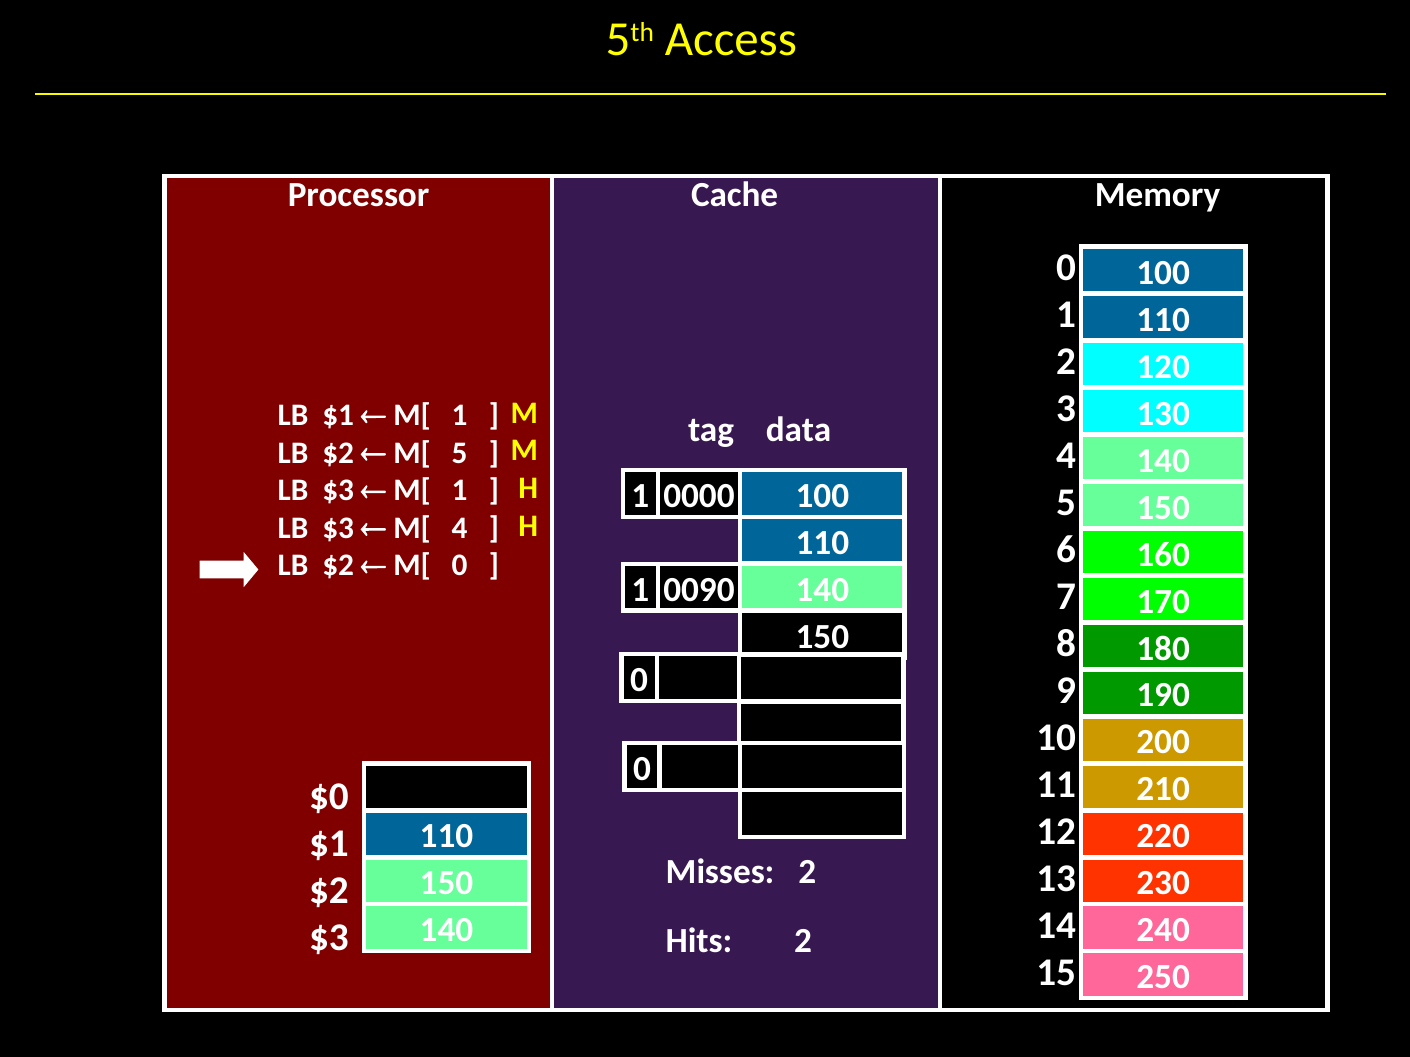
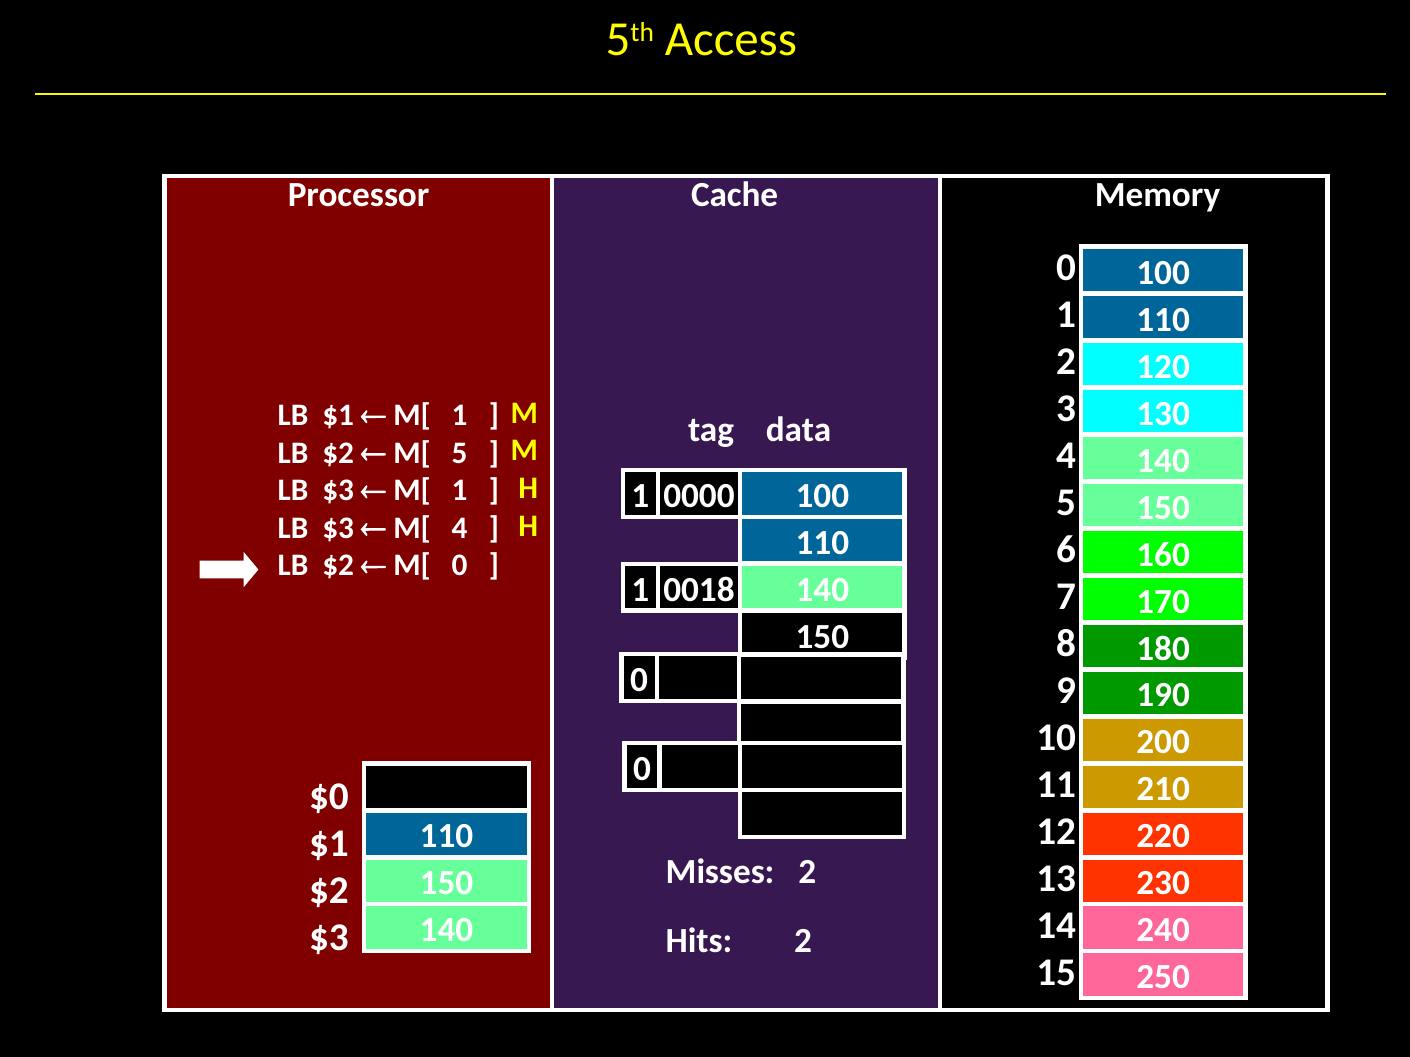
0090: 0090 -> 0018 (699, 590)
